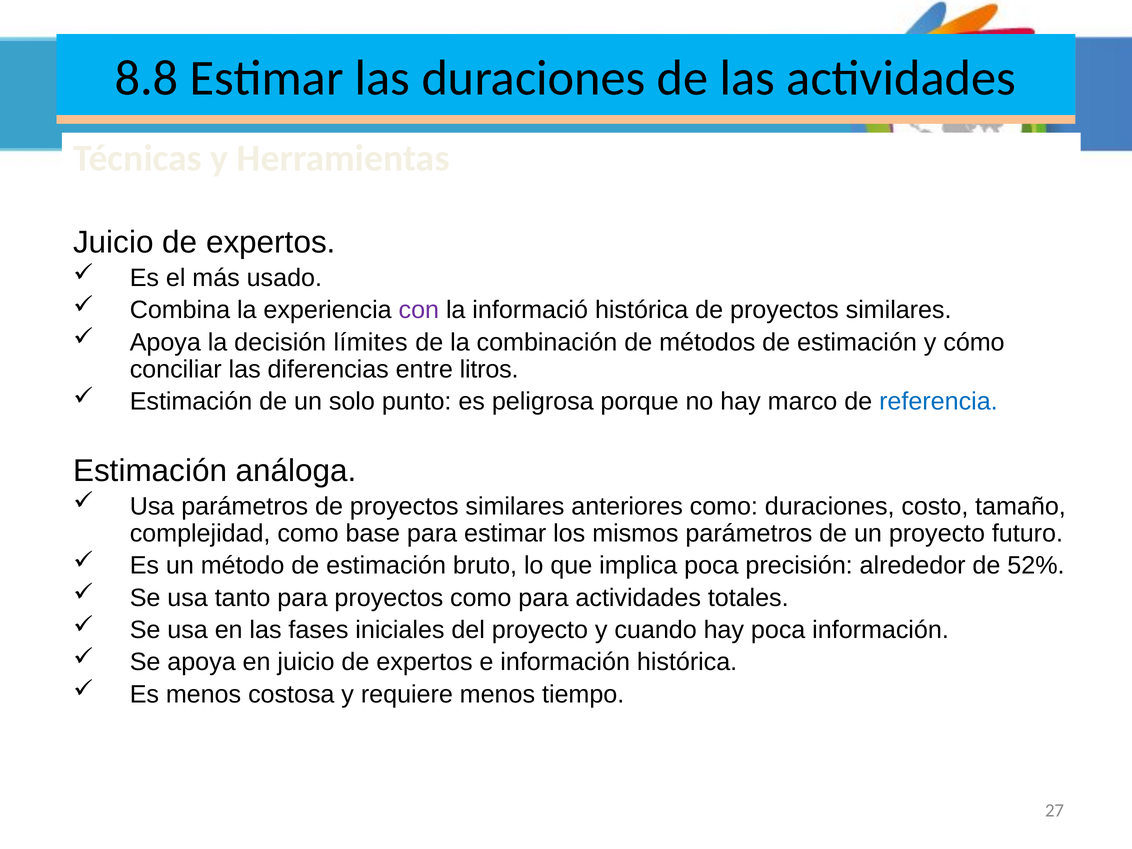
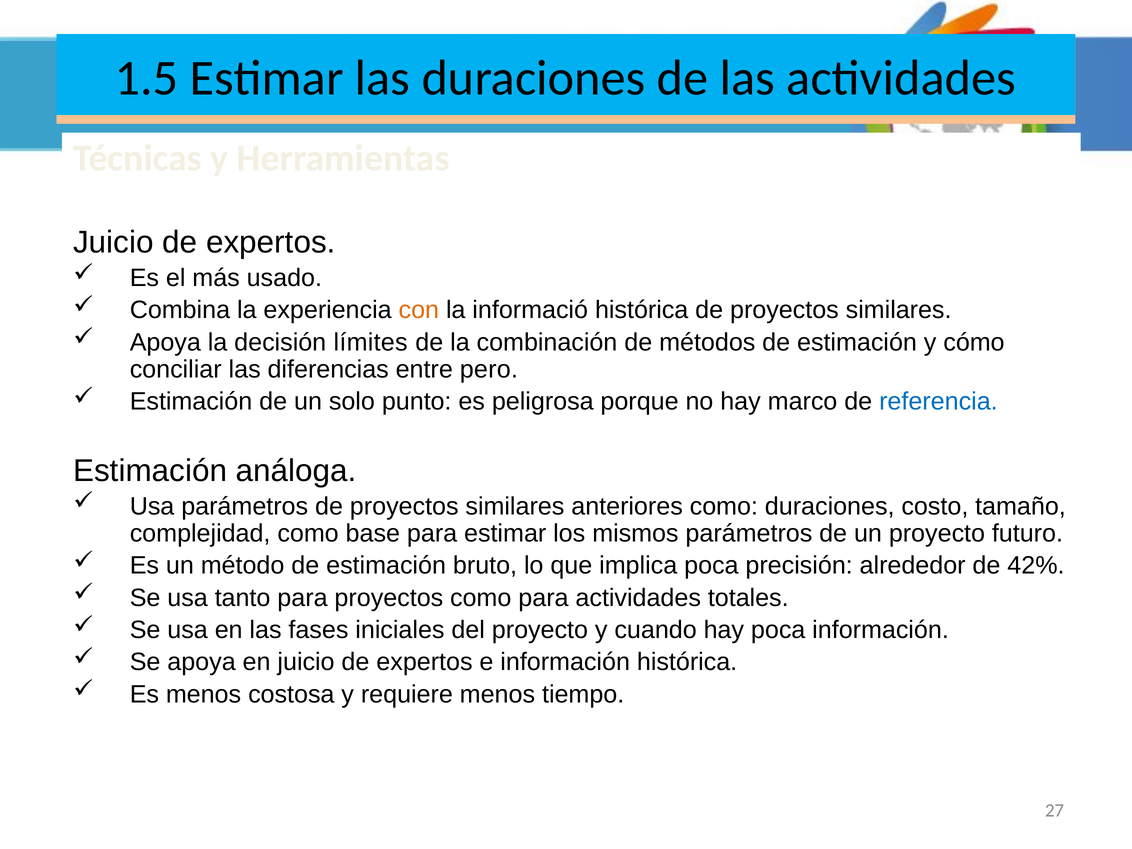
8.8: 8.8 -> 1.5 (147, 78)
con colour: purple -> orange (419, 310)
litros: litros -> pero (489, 369)
52%: 52% -> 42% (1036, 566)
